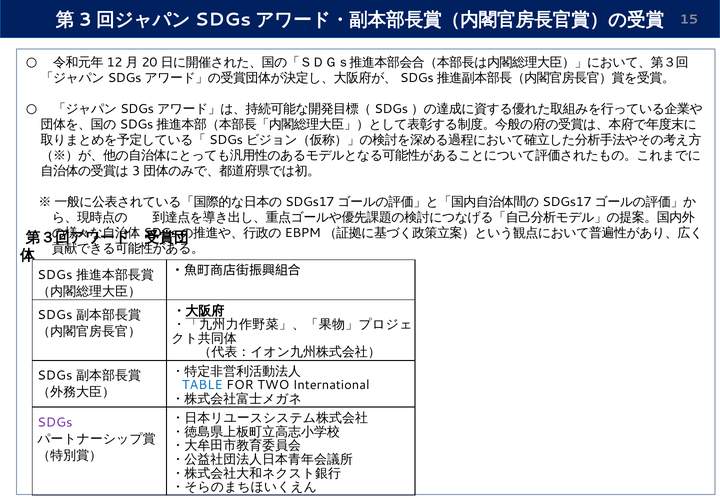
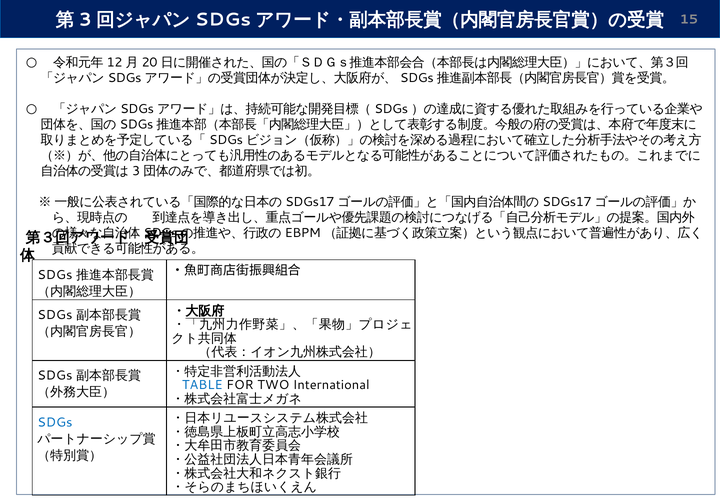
SDGs colour: purple -> blue (55, 423)
